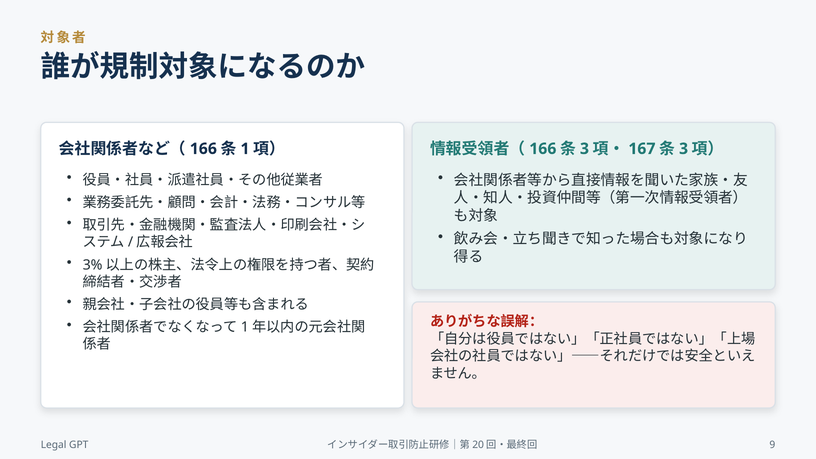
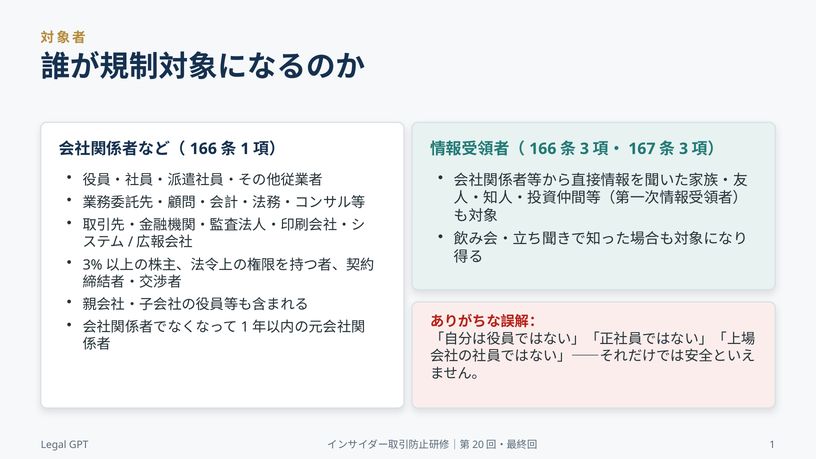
9: 9 -> 1 (772, 445)
